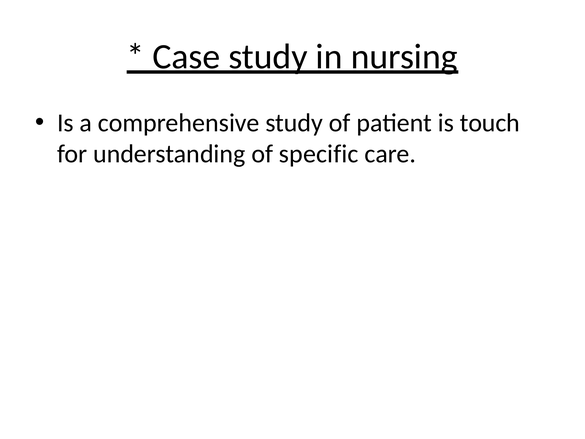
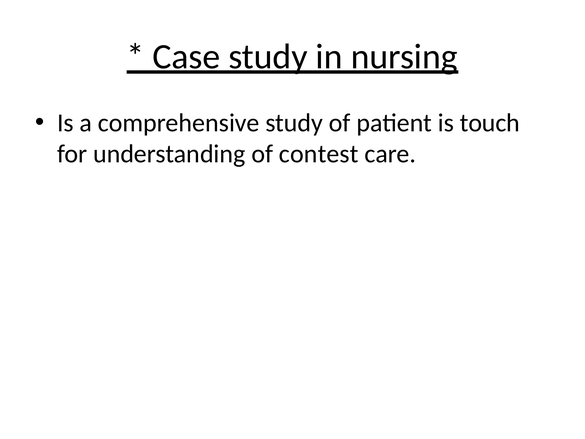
specific: specific -> contest (319, 154)
